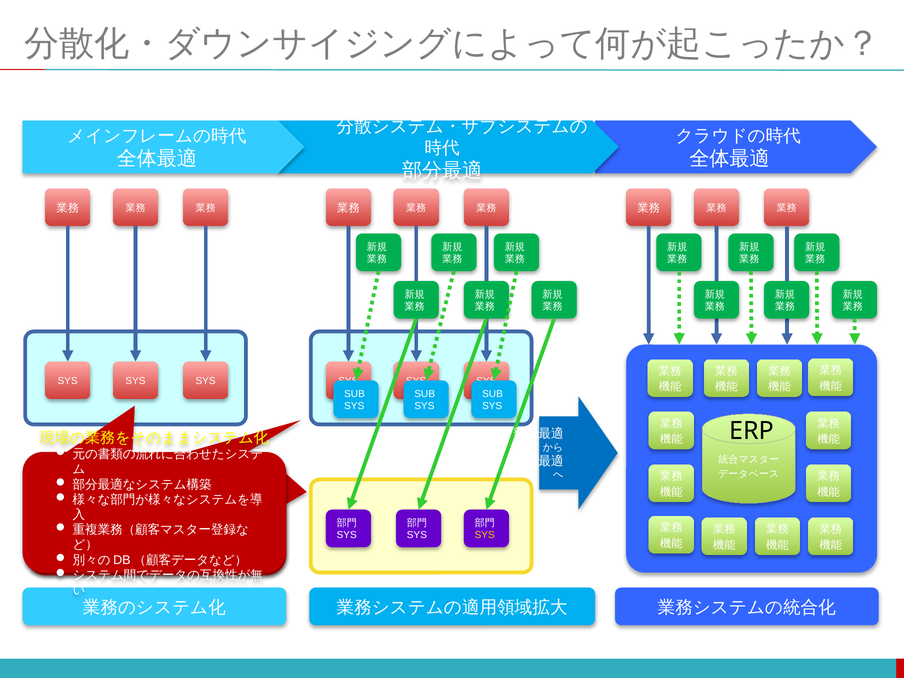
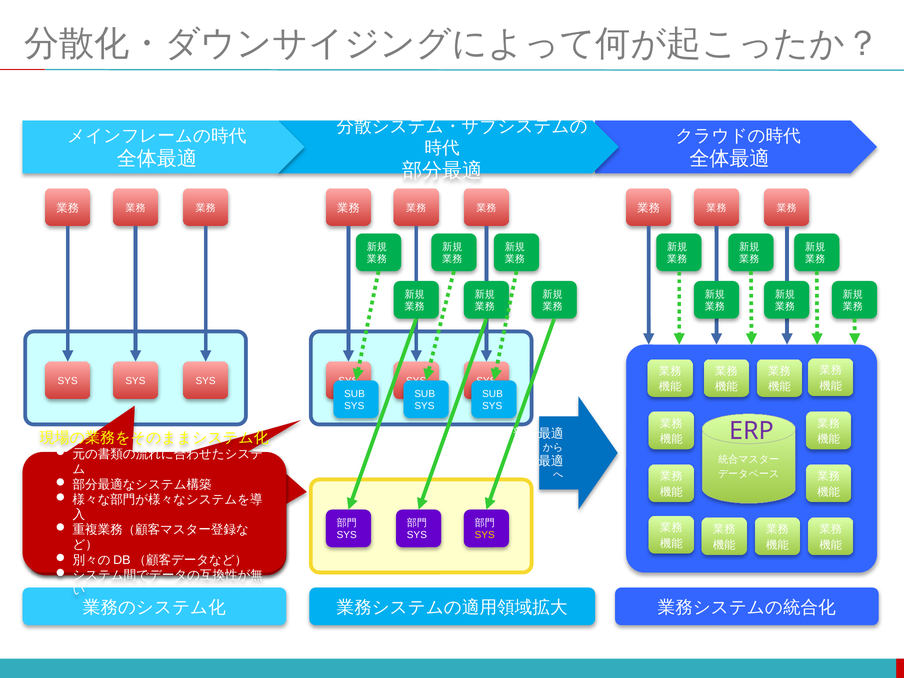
ERP colour: black -> purple (752, 431)
